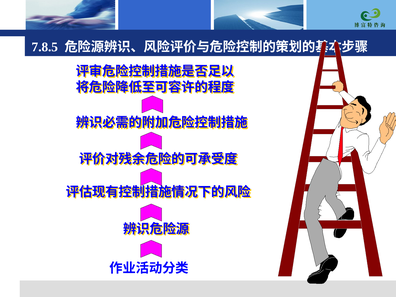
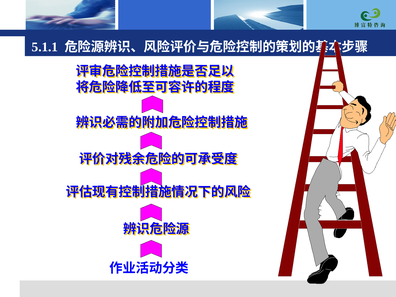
7.8.5: 7.8.5 -> 5.1.1 (45, 47)
